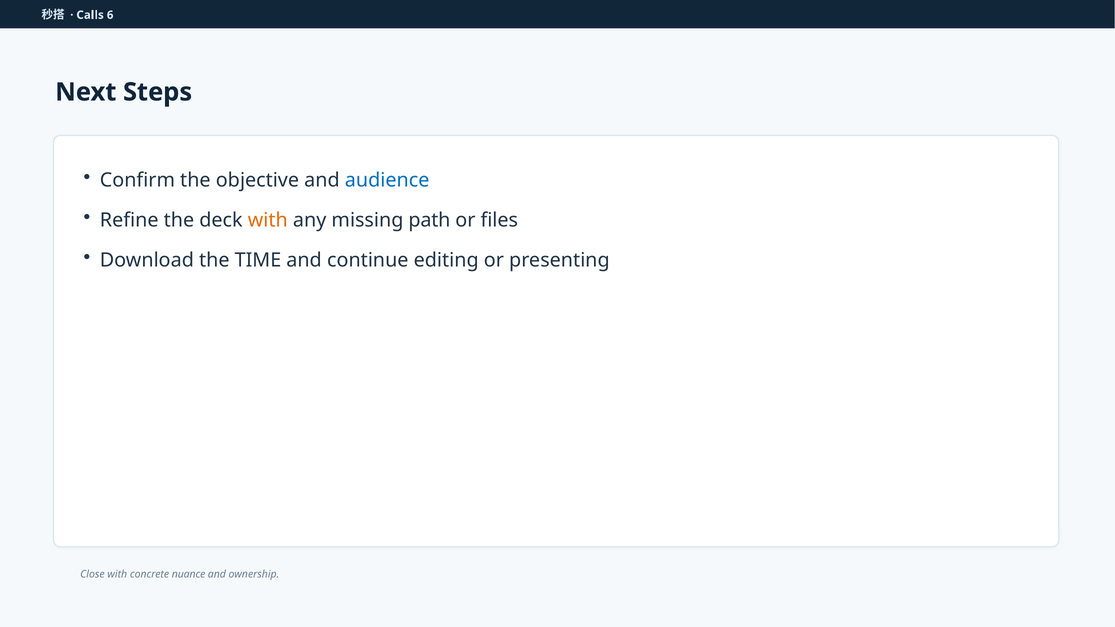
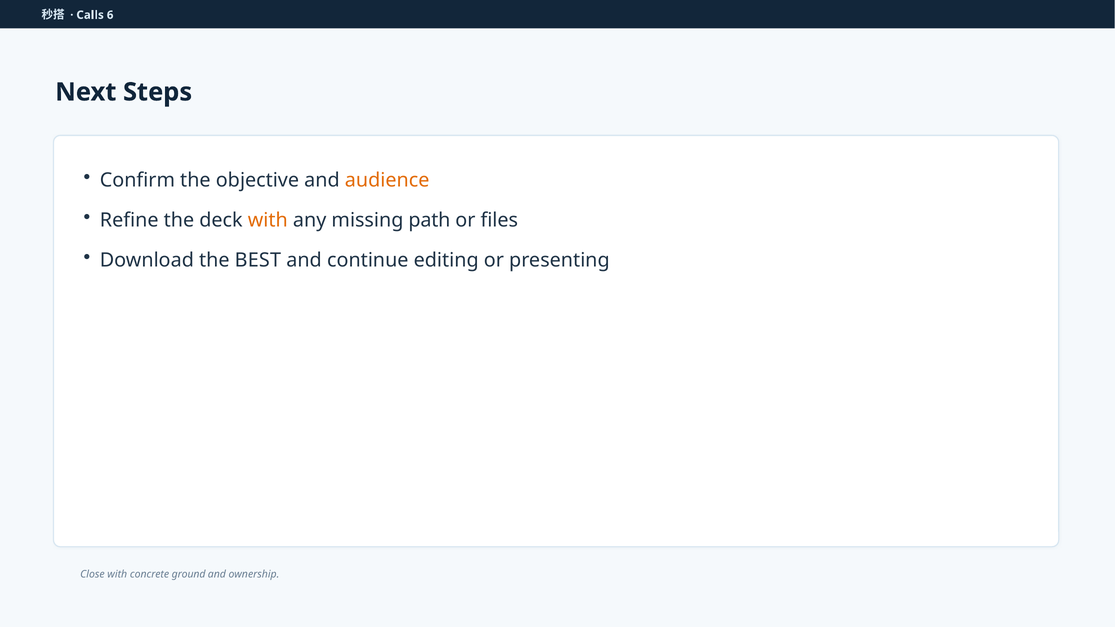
audience colour: blue -> orange (387, 180)
TIME: TIME -> BEST (258, 260)
nuance: nuance -> ground (189, 574)
